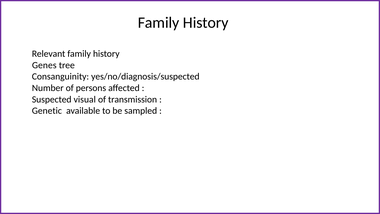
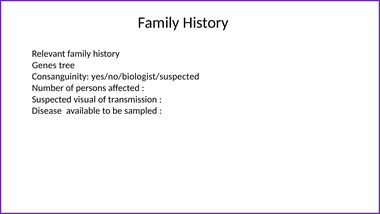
yes/no/diagnosis/suspected: yes/no/diagnosis/suspected -> yes/no/biologist/suspected (145, 77)
Genetic: Genetic -> Disease (47, 111)
